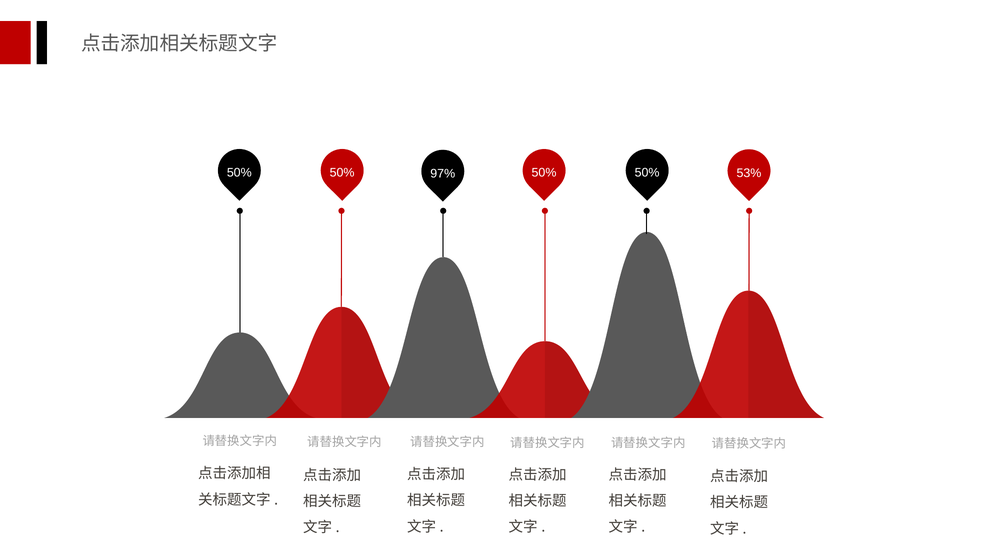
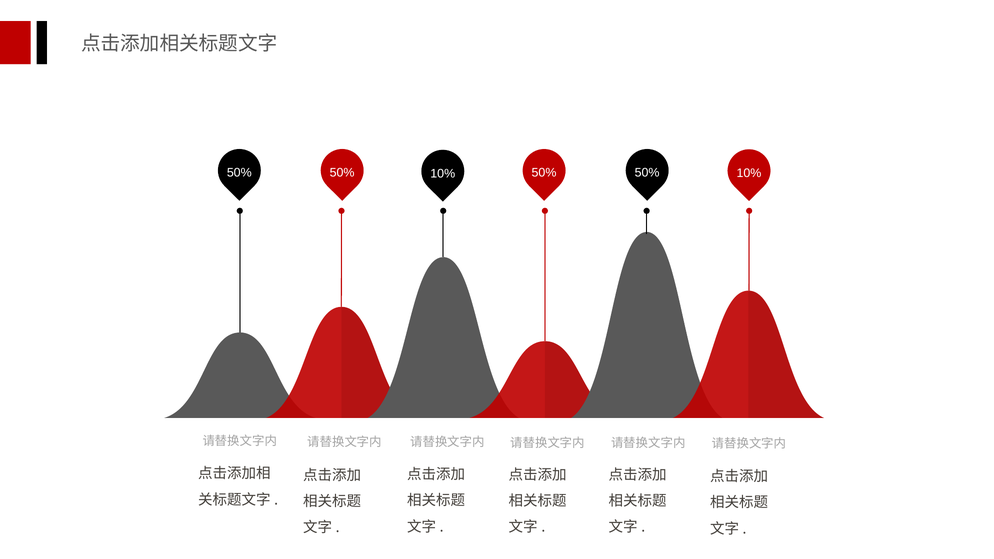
97%: 97% -> 10% (443, 174)
50% 50% 53%: 53% -> 10% (749, 173)
